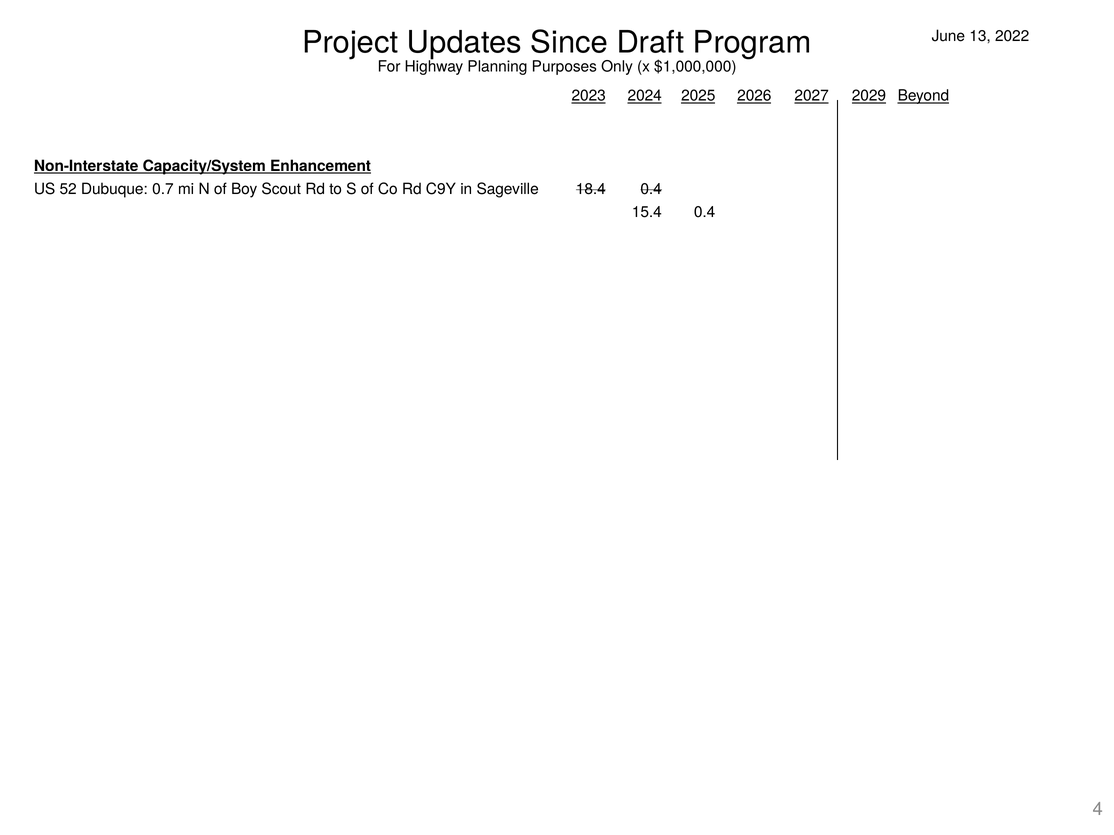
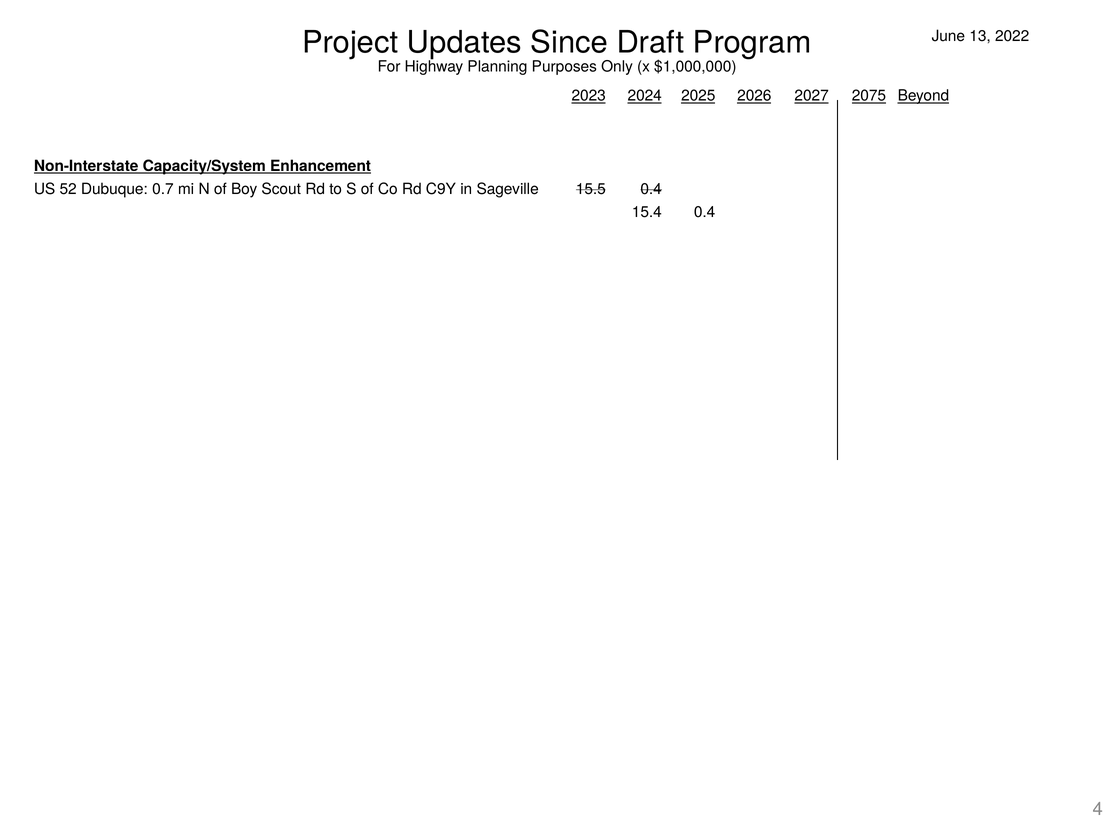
2029: 2029 -> 2075 (869, 96)
18.4: 18.4 -> 15.5 (591, 189)
